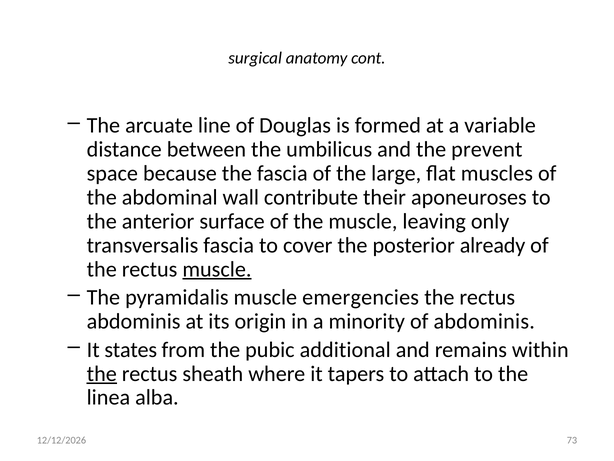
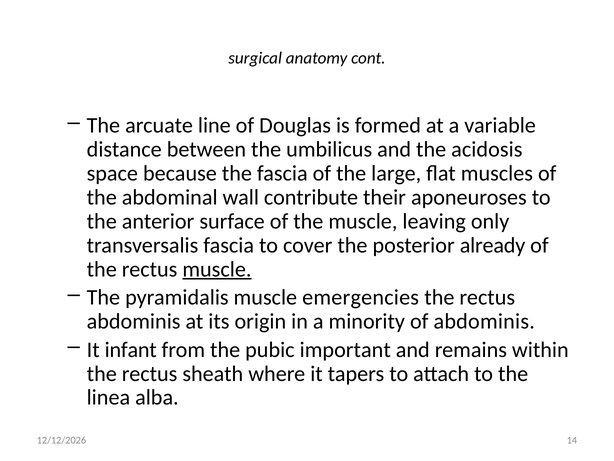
prevent: prevent -> acidosis (487, 149)
states: states -> infant (131, 349)
additional: additional -> important (345, 349)
the underline: present -> none (102, 373)
73: 73 -> 14 (572, 440)
